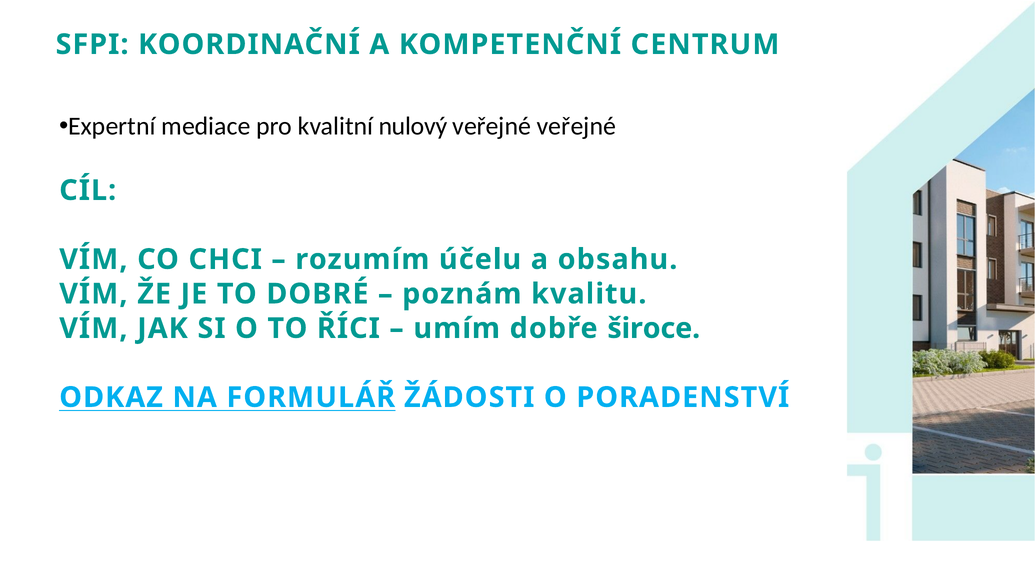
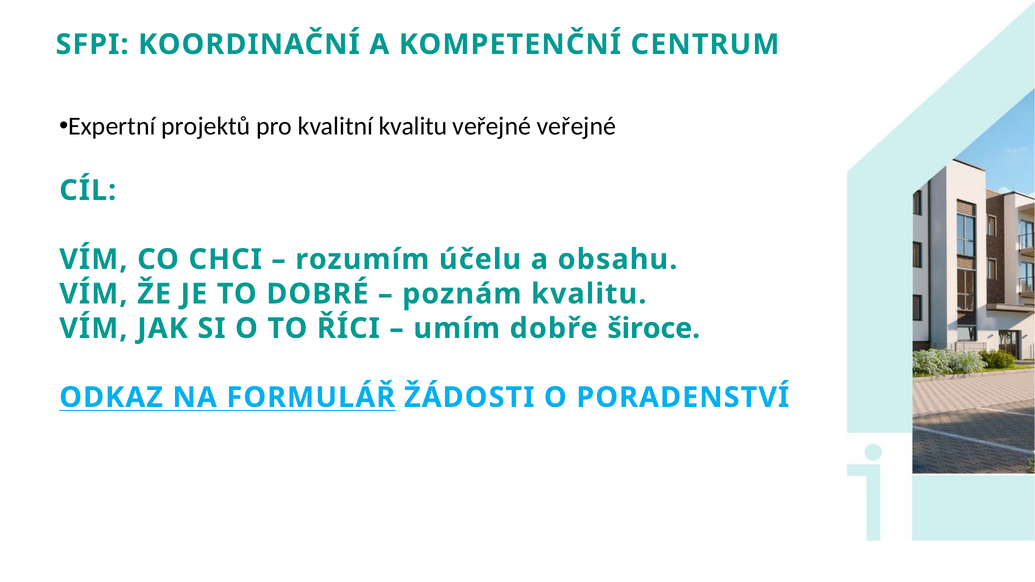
mediace: mediace -> projektů (206, 126)
kvalitní nulový: nulový -> kvalitu (413, 126)
